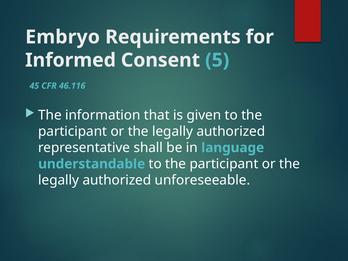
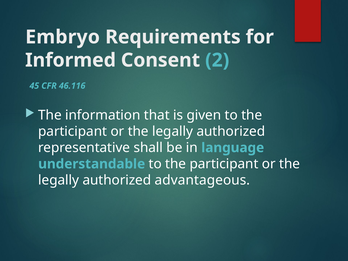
5: 5 -> 2 (217, 60)
unforeseeable: unforeseeable -> advantageous (202, 180)
